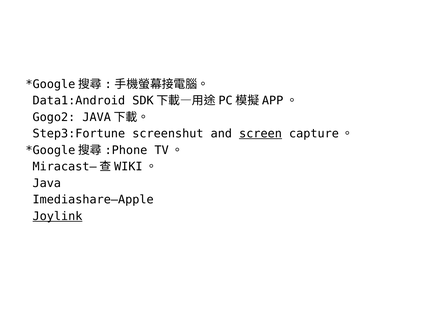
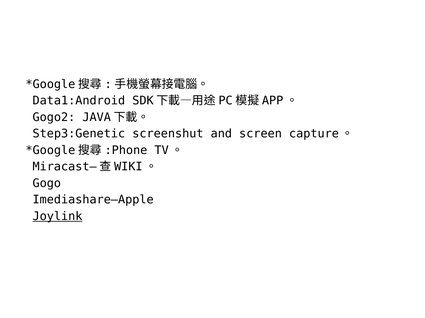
Step3:Fortune: Step3:Fortune -> Step3:Genetic (79, 134)
screen underline: present -> none (261, 134)
Java: Java -> Gogo (47, 184)
